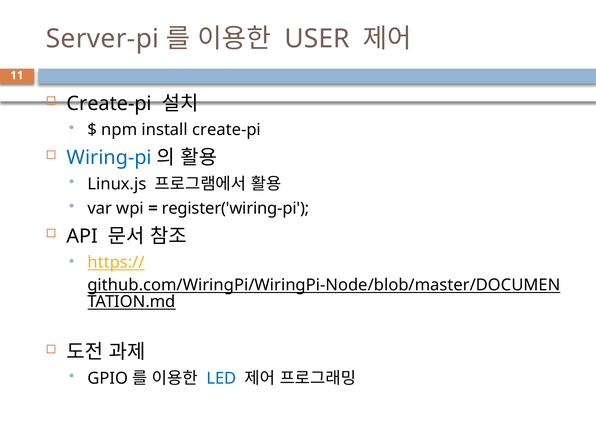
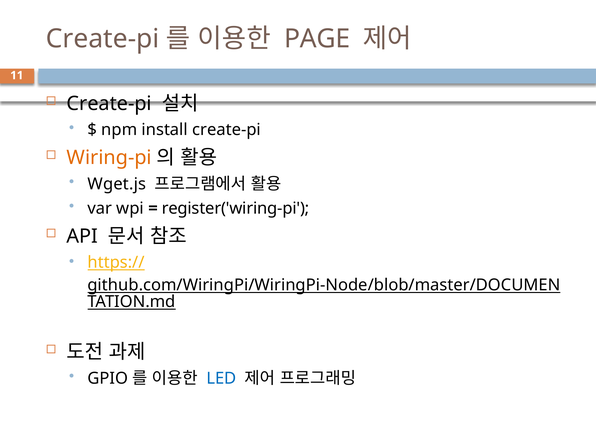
Server-pi: Server-pi -> Create-pi (103, 39)
USER: USER -> PAGE (317, 39)
Wiring-pi colour: blue -> orange (109, 158)
Linux.js: Linux.js -> Wget.js (117, 184)
